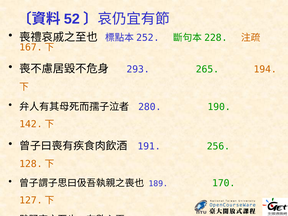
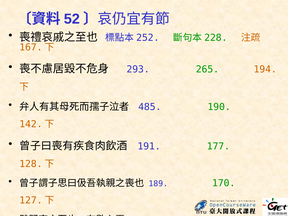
280: 280 -> 485 (150, 107)
256: 256 -> 177 (218, 146)
